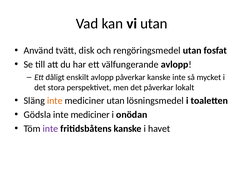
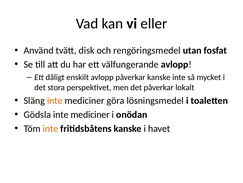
vi utan: utan -> eller (154, 24)
mediciner utan: utan -> göra (116, 100)
inte colour: purple -> orange (50, 128)
